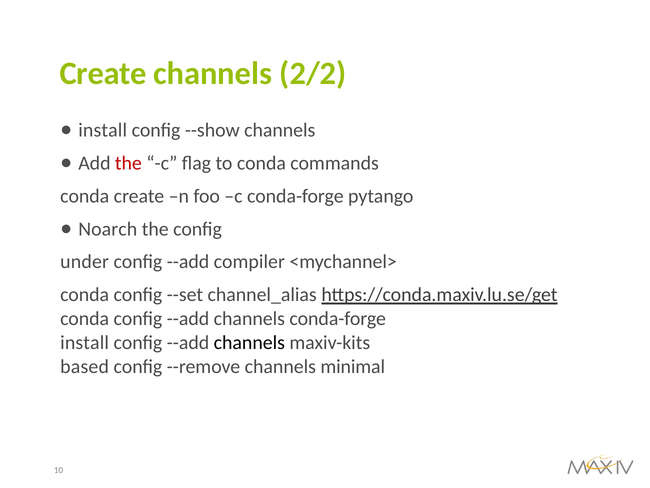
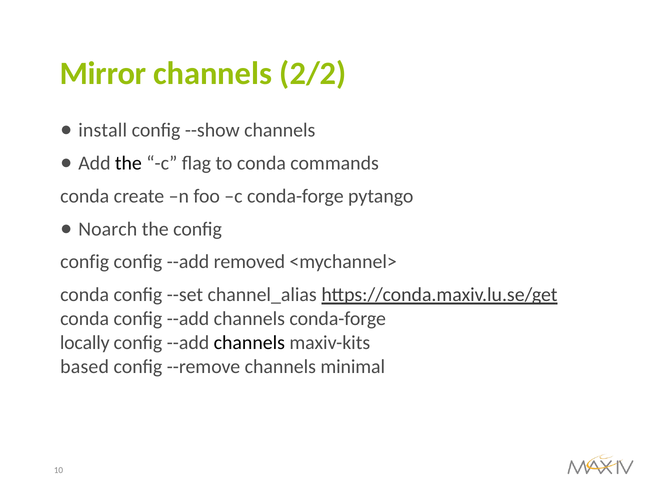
Create: Create -> Mirror (103, 73)
the colour: red -> black (128, 163)
under: under -> config (85, 262)
compiler: compiler -> removed (249, 262)
install: install -> locally (85, 342)
